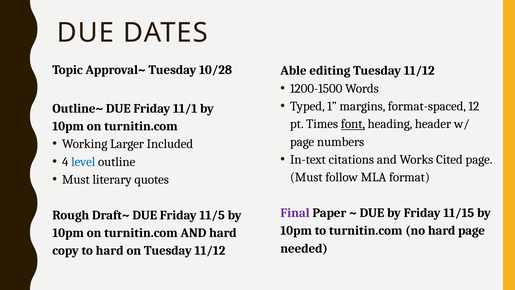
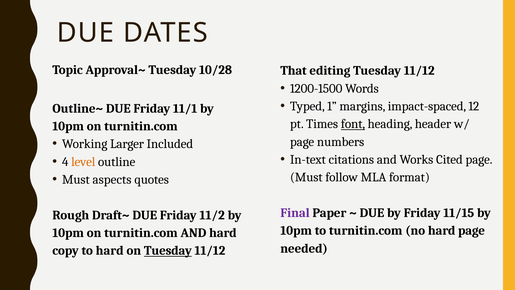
Able: Able -> That (294, 71)
format-spaced: format-spaced -> impact-spaced (427, 106)
level colour: blue -> orange (83, 162)
literary: literary -> aspects (112, 179)
11/5: 11/5 -> 11/2 (212, 215)
Tuesday underline: none -> present (168, 250)
